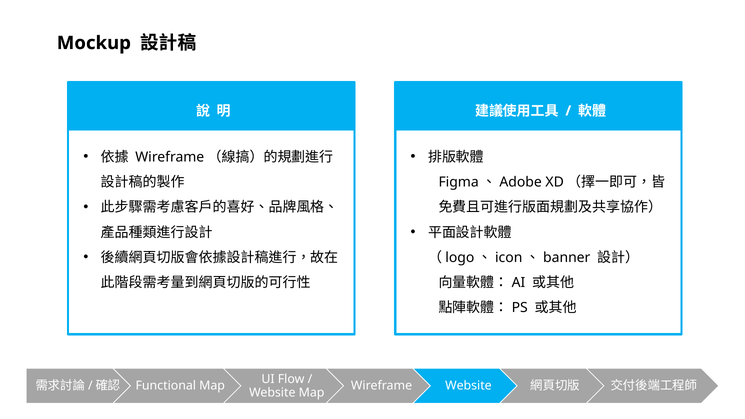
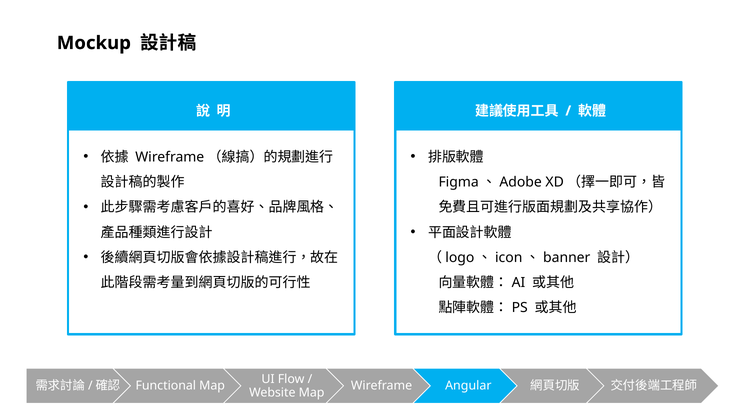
Website: Website -> Angular (468, 386)
